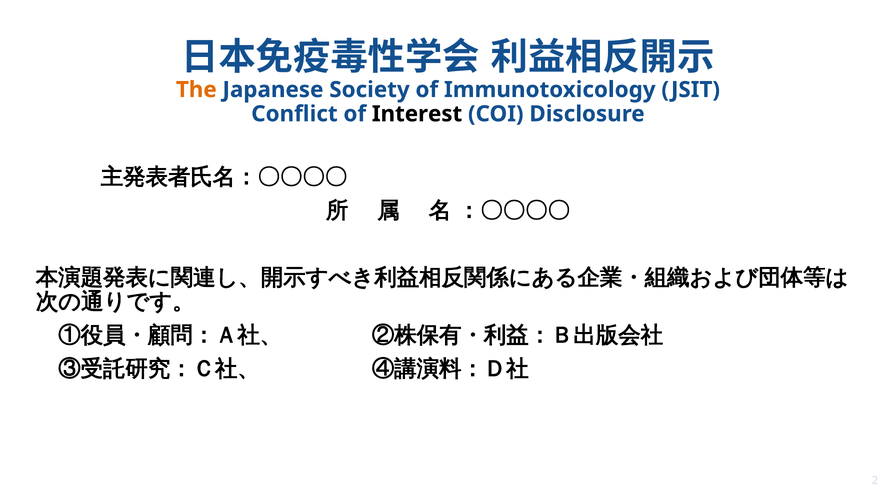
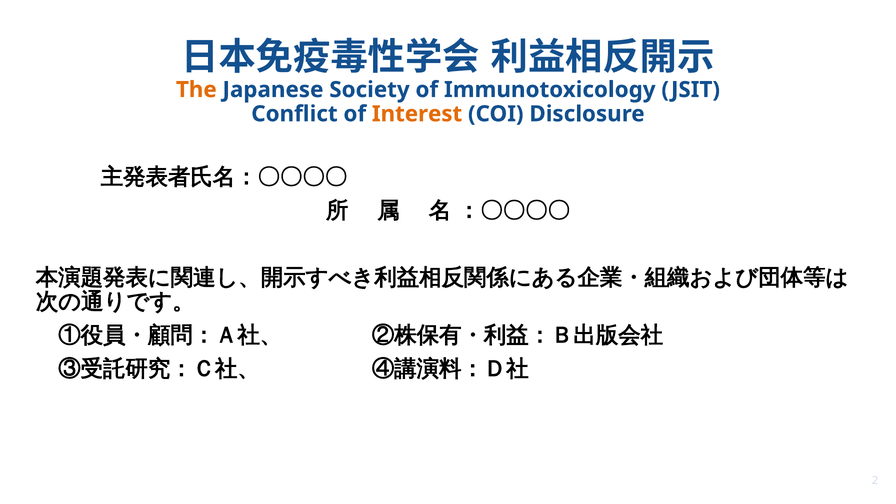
Interest colour: black -> orange (417, 114)
